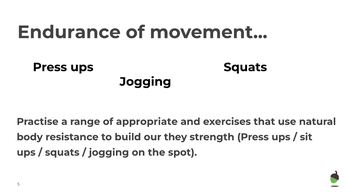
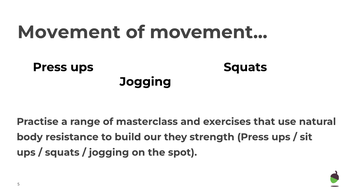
Endurance: Endurance -> Movement (69, 32)
appropriate: appropriate -> masterclass (147, 122)
